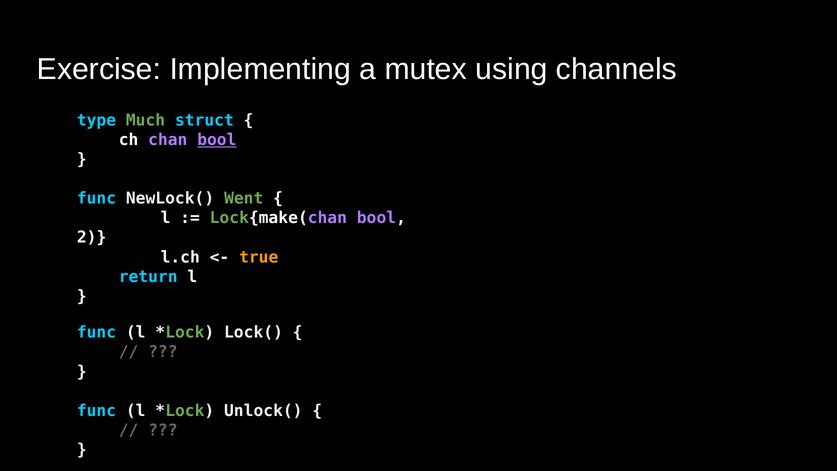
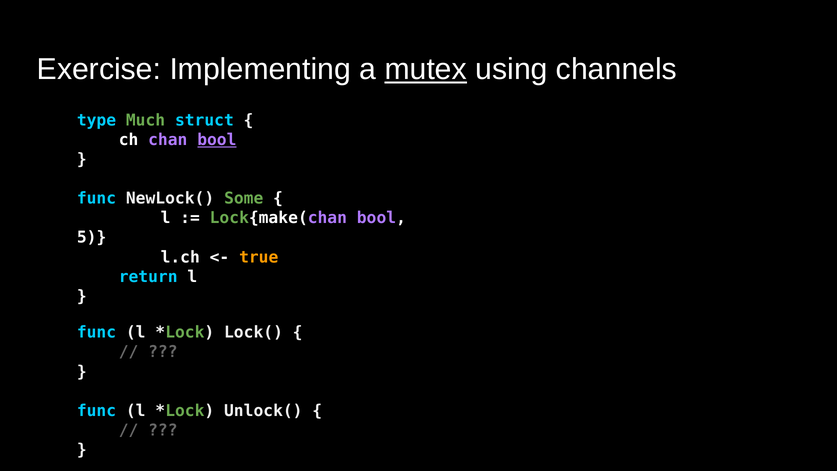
mutex underline: none -> present (426, 69)
Went: Went -> Some (244, 198)
2: 2 -> 5 (92, 238)
